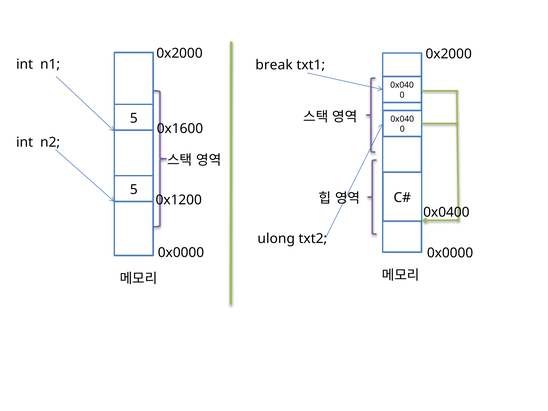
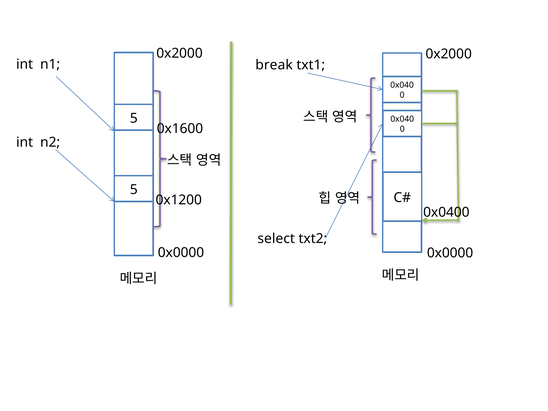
ulong: ulong -> select (276, 239)
